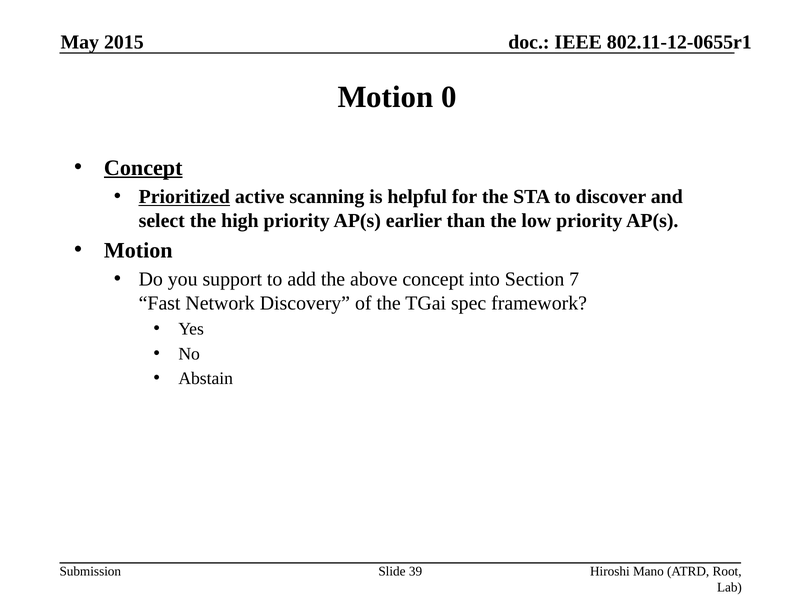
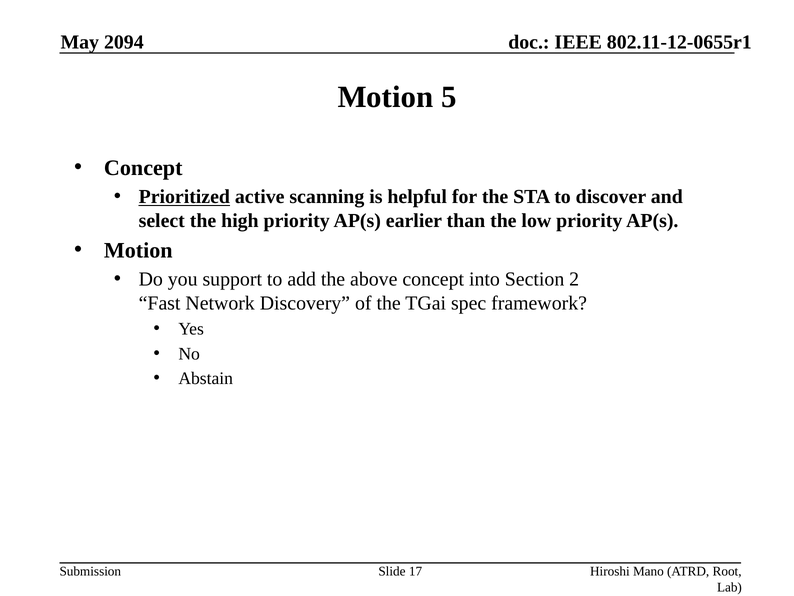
2015: 2015 -> 2094 (124, 42)
0: 0 -> 5 (449, 97)
Concept underline: present -> none (143, 168)
7: 7 -> 2 (574, 279)
39: 39 -> 17 (416, 571)
